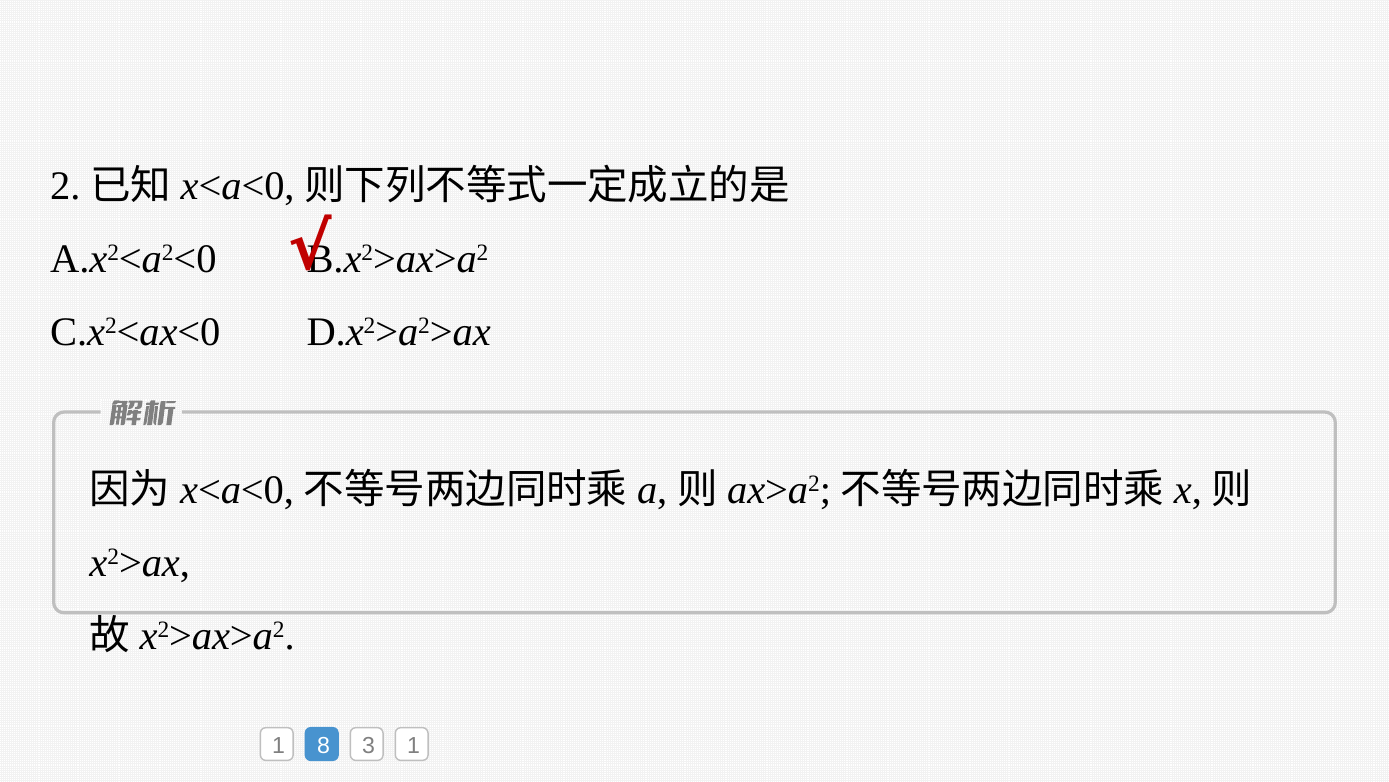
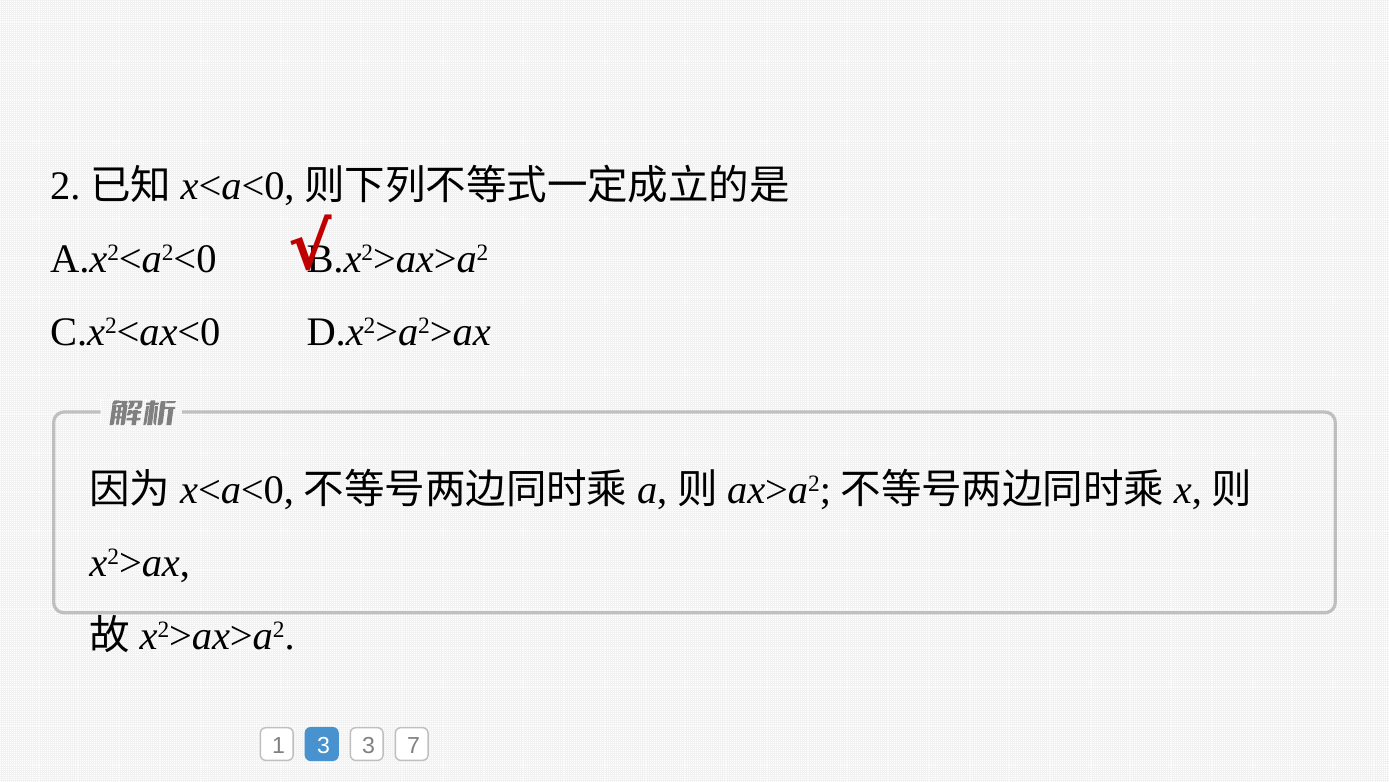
1 8: 8 -> 3 (324, 745)
3 1: 1 -> 7 (414, 745)
